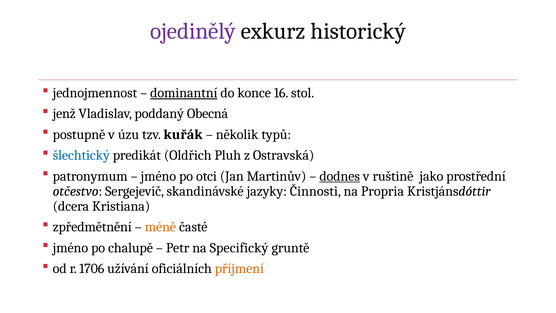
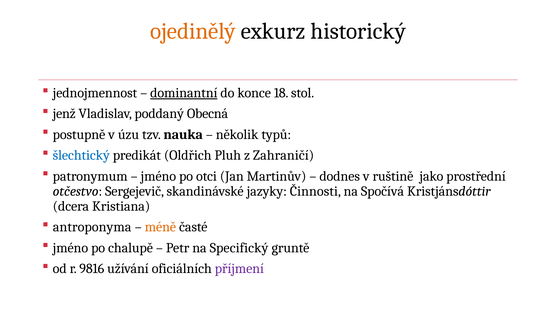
ojedinělý colour: purple -> orange (193, 31)
16: 16 -> 18 (281, 93)
kuřák: kuřák -> nauka (183, 134)
Ostravská: Ostravská -> Zahraničí (284, 155)
dodnes underline: present -> none (340, 176)
Propria: Propria -> Spočívá (382, 191)
zpředmětnění: zpředmětnění -> antroponyma (92, 227)
1706: 1706 -> 9816 (92, 268)
příjmení colour: orange -> purple (239, 268)
